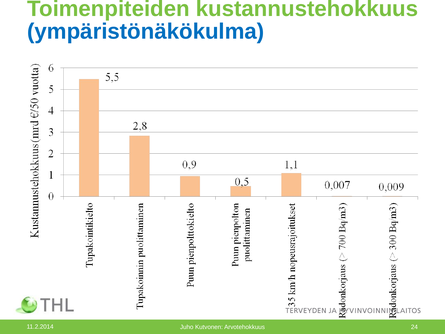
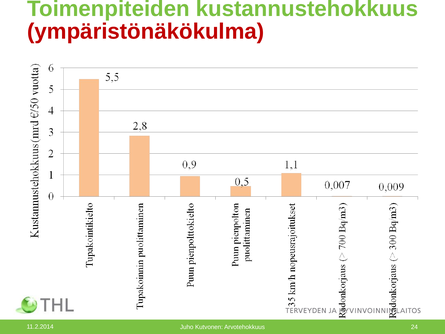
ympäristönäkökulma colour: blue -> red (146, 31)
